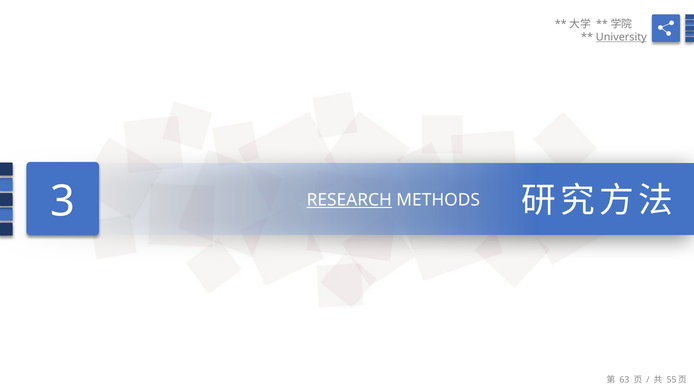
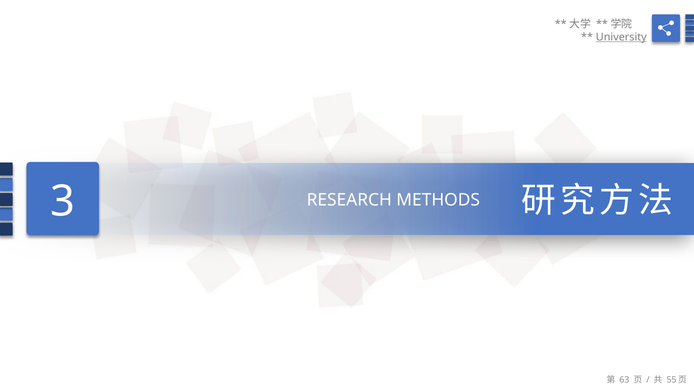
RESEARCH underline: present -> none (349, 200)
